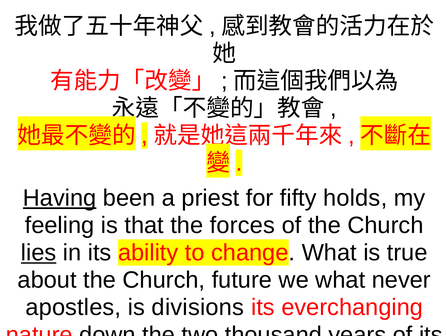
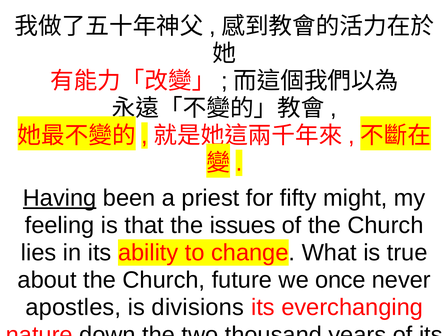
holds: holds -> might (355, 198)
forces: forces -> issues (243, 225)
lies underline: present -> none (39, 252)
we what: what -> once (340, 280)
